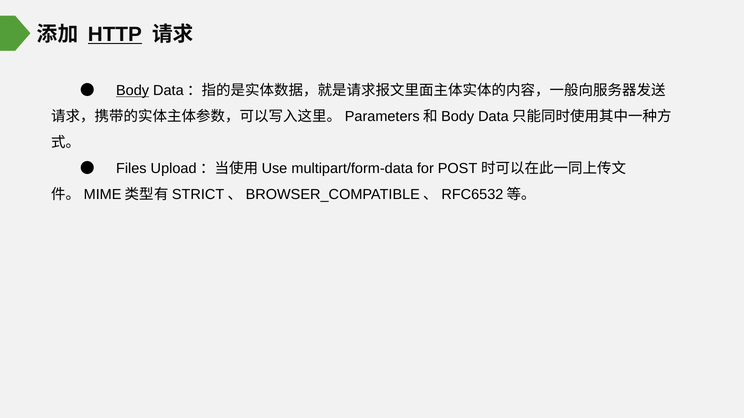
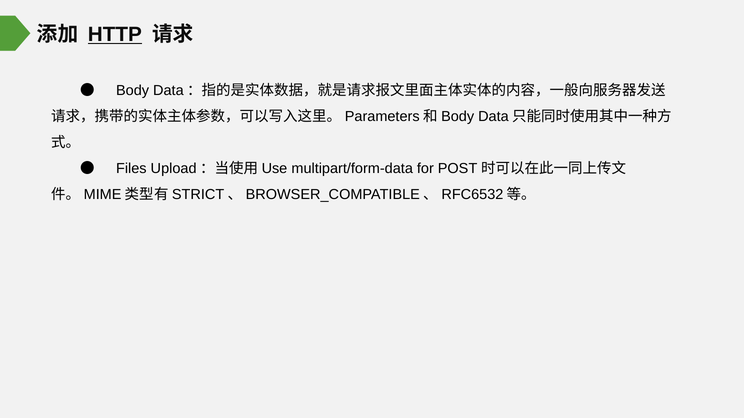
Body underline: present -> none (133, 91)
